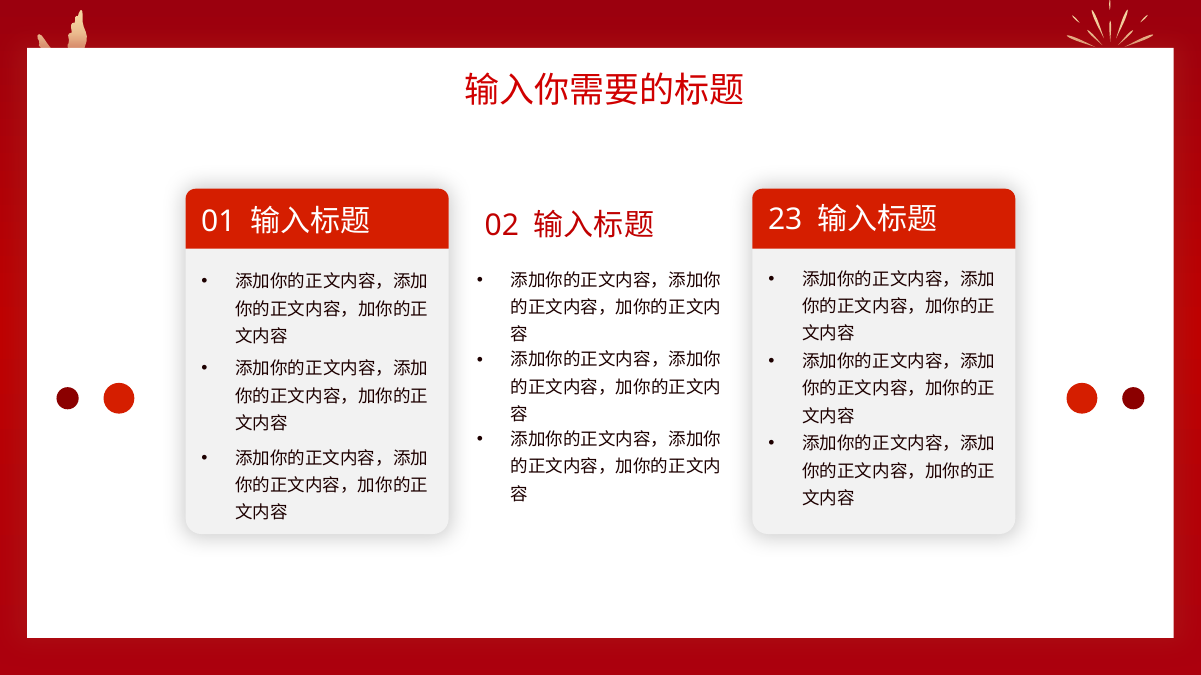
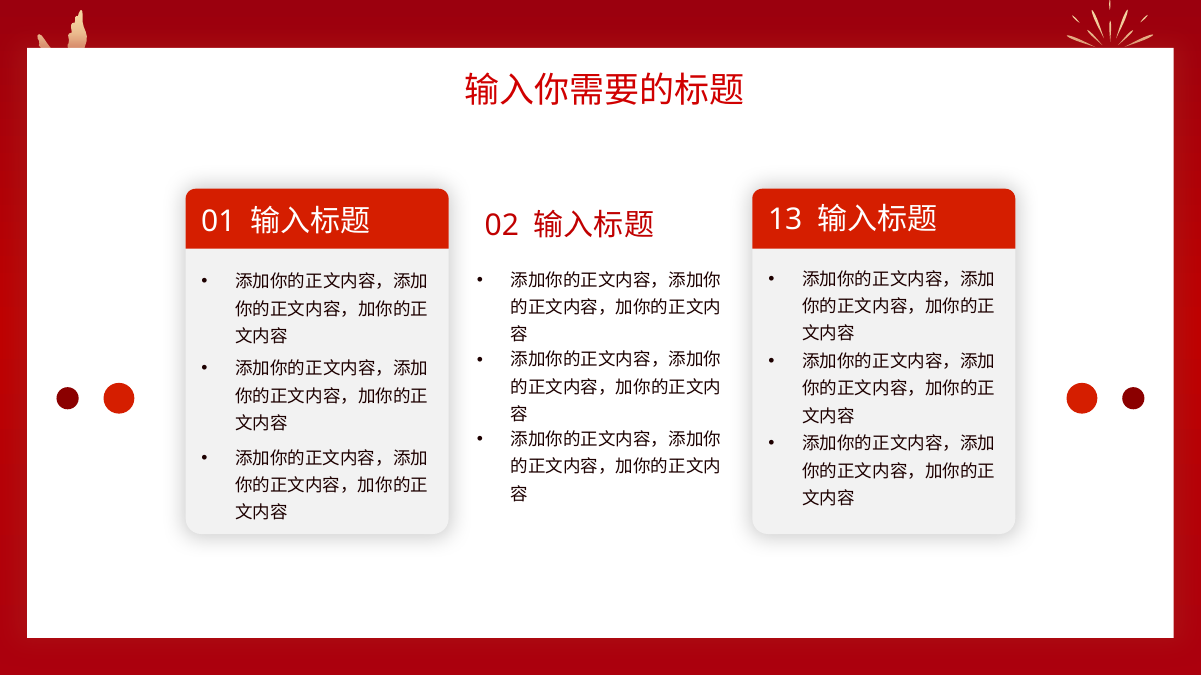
23: 23 -> 13 (785, 220)
